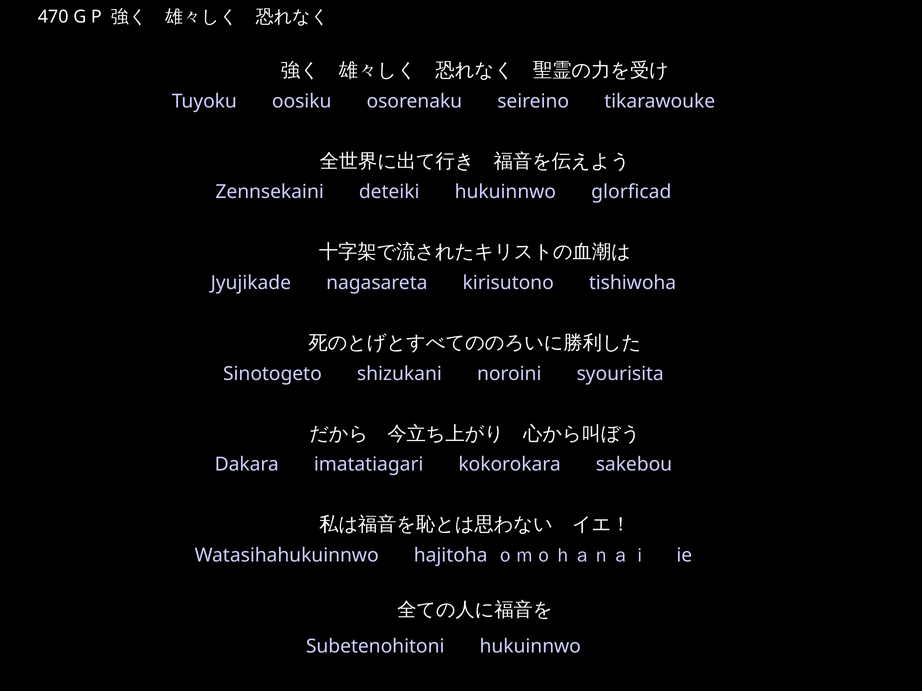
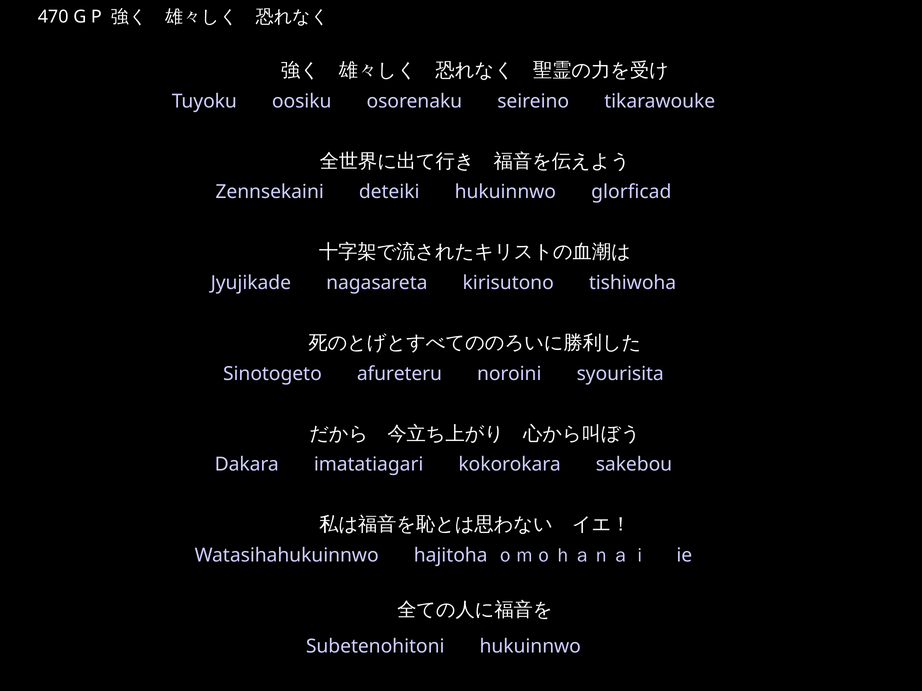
shizukani: shizukani -> afureteru (399, 374)
